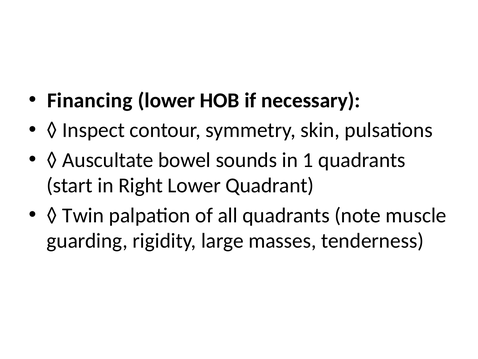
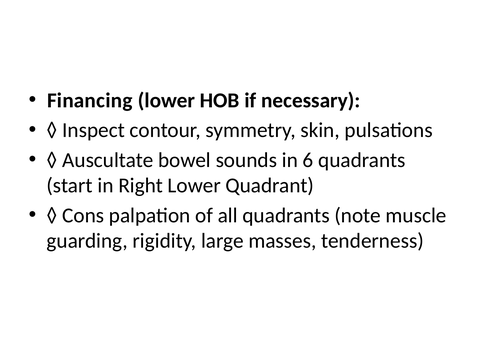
1: 1 -> 6 (308, 160)
Twin: Twin -> Cons (83, 215)
